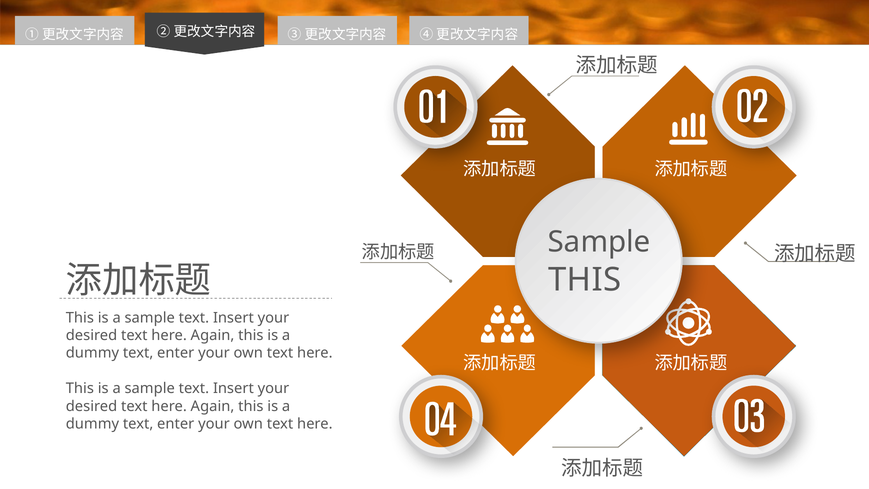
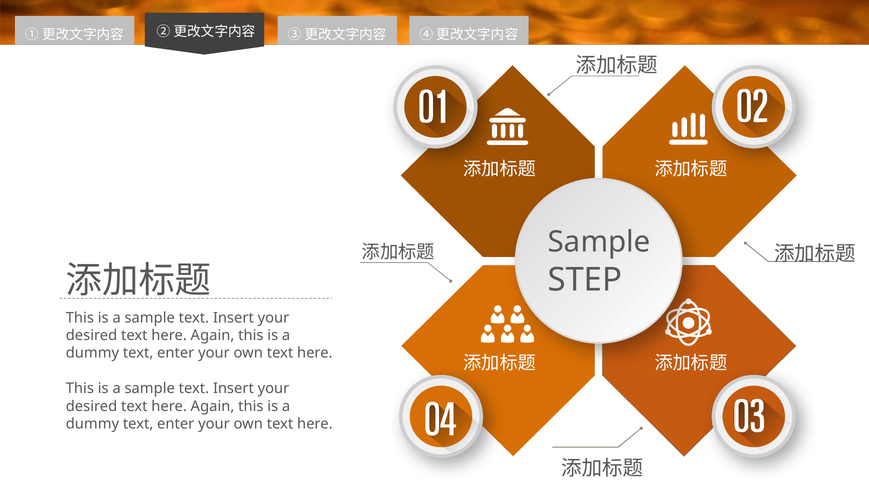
THIS: THIS -> STEP (585, 280)
